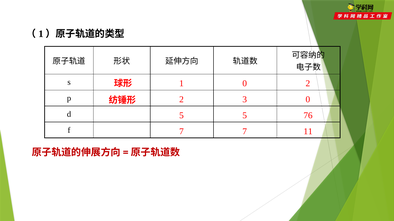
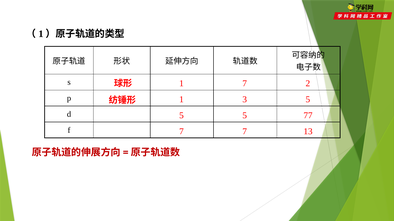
1 0: 0 -> 7 (245, 84)
2: 2 -> 1 (181, 100)
3 0: 0 -> 5 (308, 100)
76: 76 -> 77 (308, 116)
11: 11 -> 13 (308, 132)
